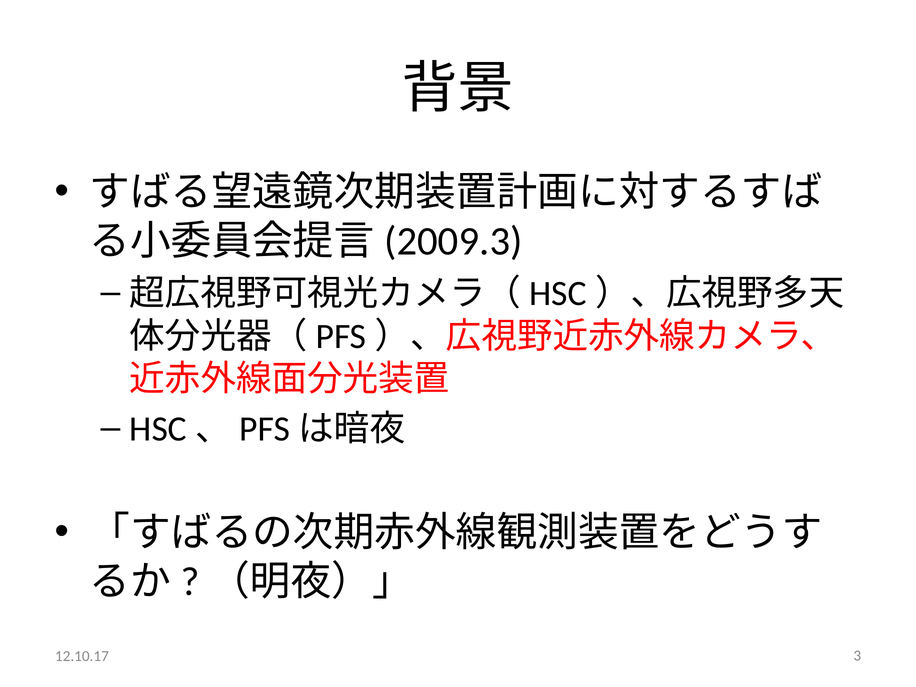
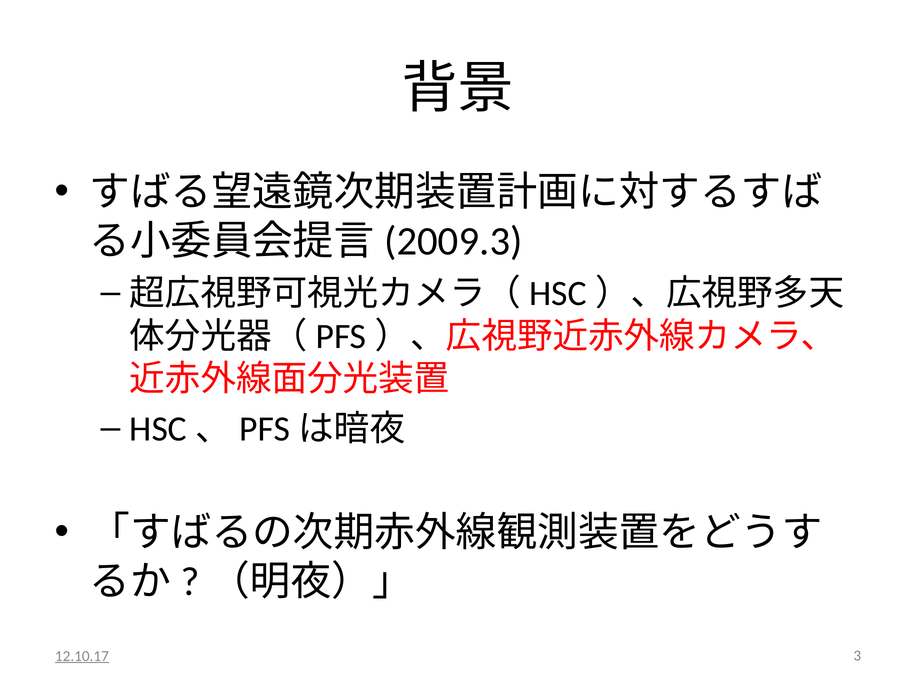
12.10.17 underline: none -> present (82, 656)
